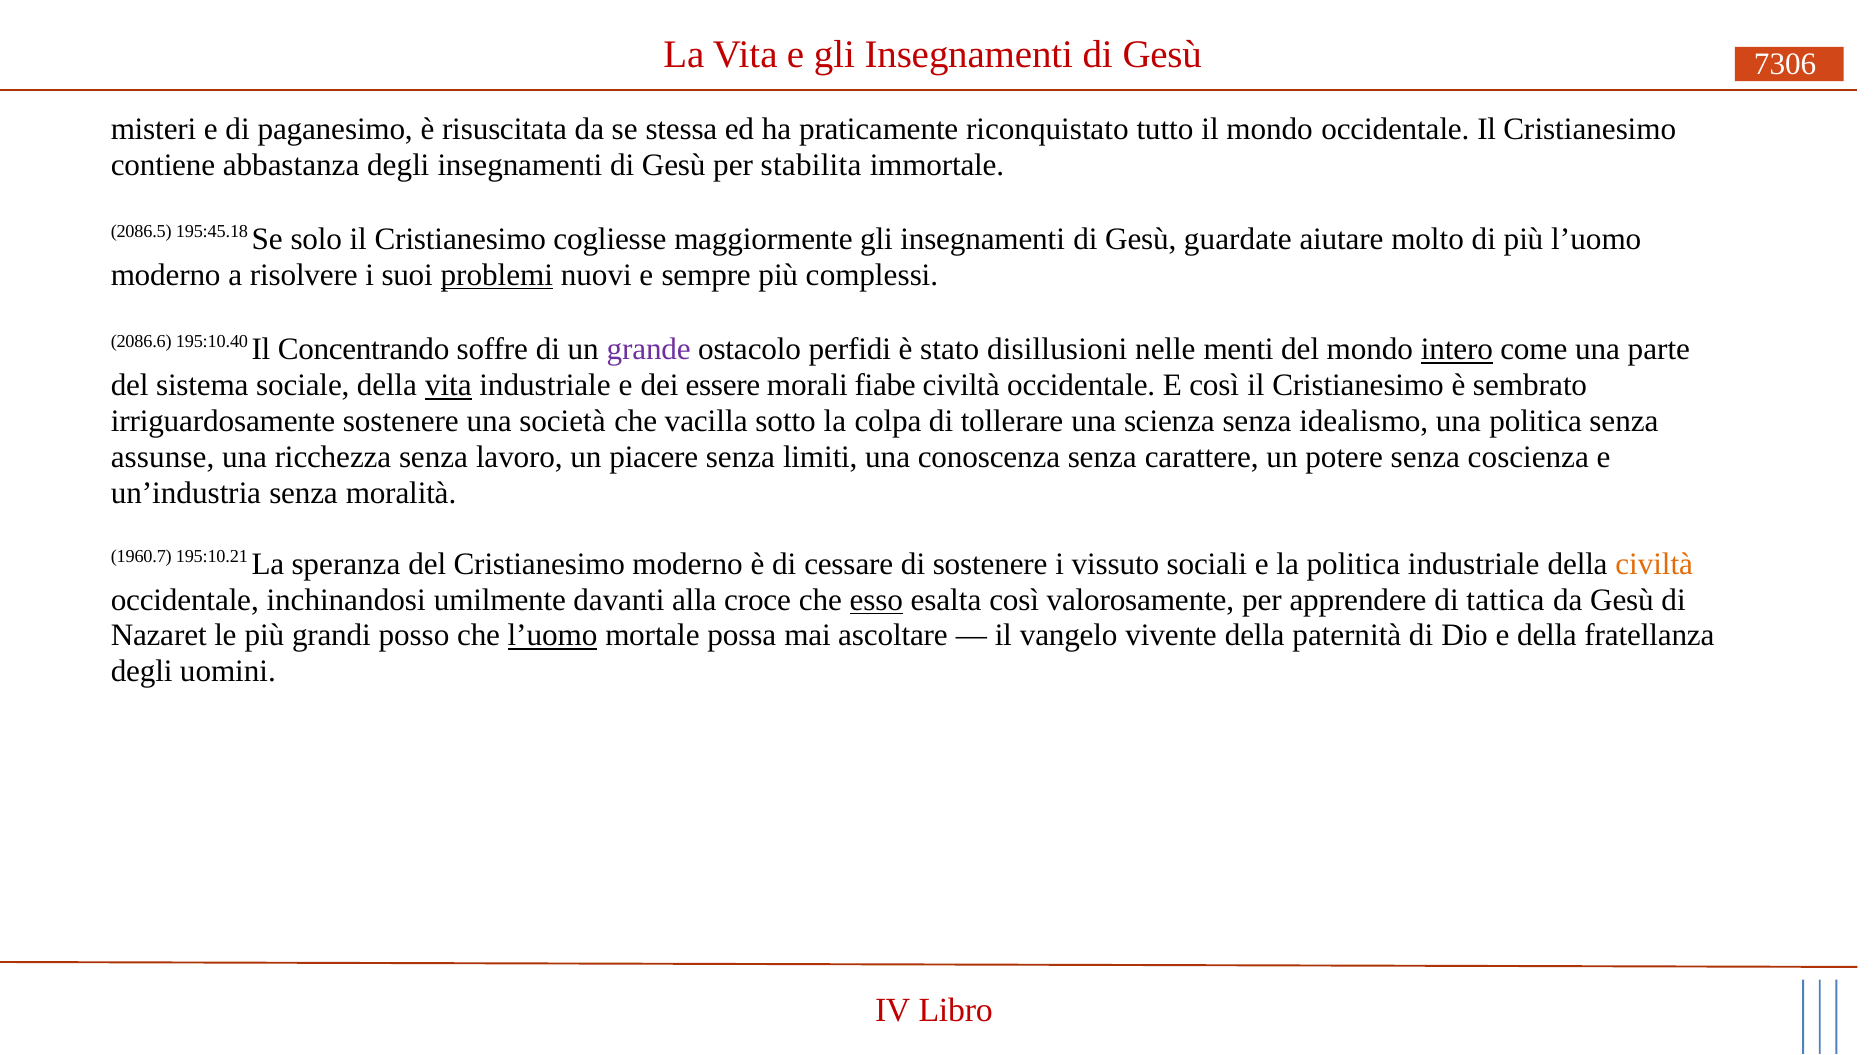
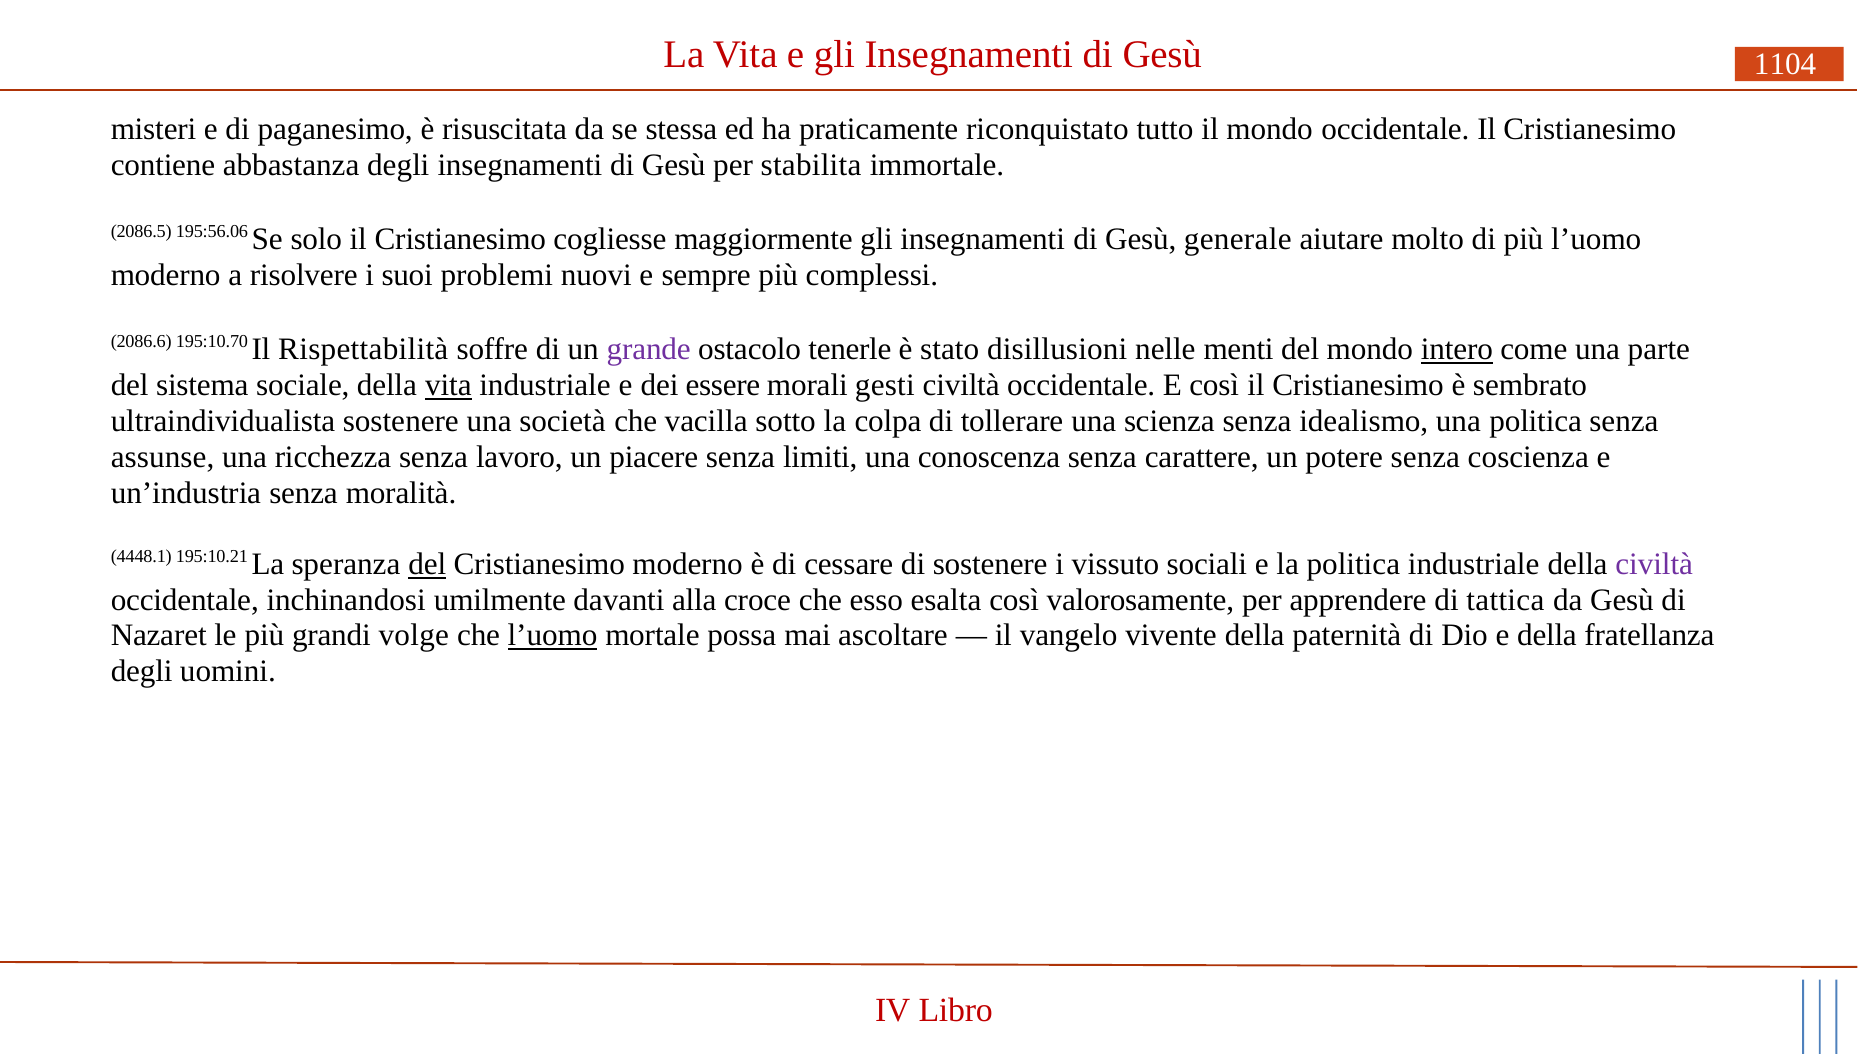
7306: 7306 -> 1104 (1785, 65)
195:45.18: 195:45.18 -> 195:56.06 (212, 232)
guardate: guardate -> generale (1238, 239)
problemi underline: present -> none (497, 275)
195:10.40: 195:10.40 -> 195:10.70 (212, 342)
Concentrando: Concentrando -> Rispettabilità (363, 349)
perfidi: perfidi -> tenerle (850, 349)
fiabe: fiabe -> gesti (885, 385)
irriguardosamente: irriguardosamente -> ultraindividualista (223, 421)
1960.7: 1960.7 -> 4448.1 (141, 557)
del underline: none -> present (427, 564)
civiltà colour: orange -> purple (1654, 564)
esso underline: present -> none (876, 600)
posso: posso -> volge (414, 636)
